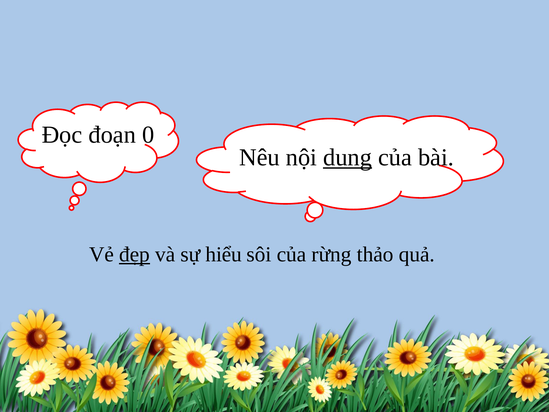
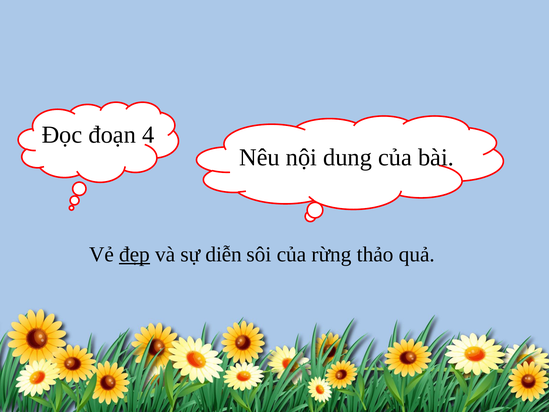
0: 0 -> 4 (148, 135)
dung underline: present -> none (348, 157)
hiểu: hiểu -> diễn (224, 254)
